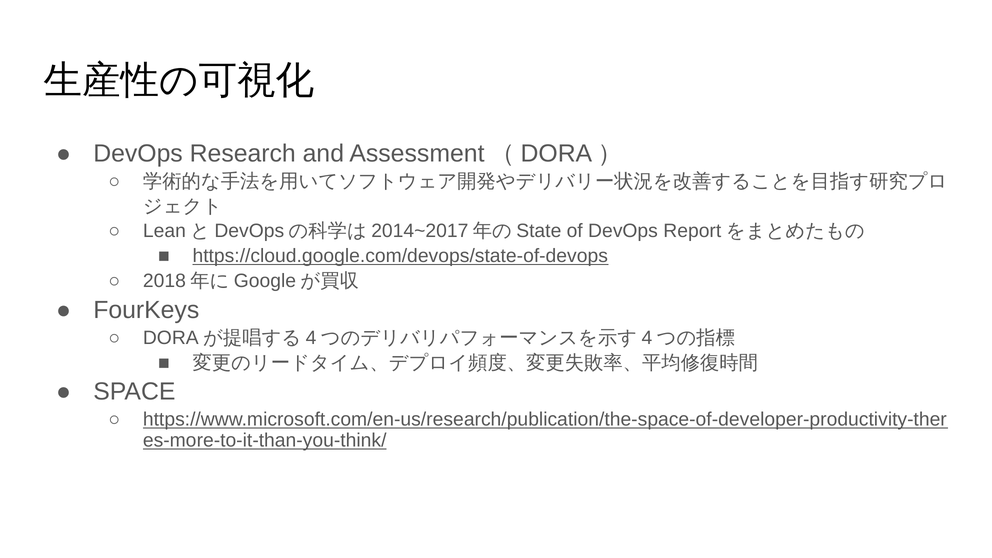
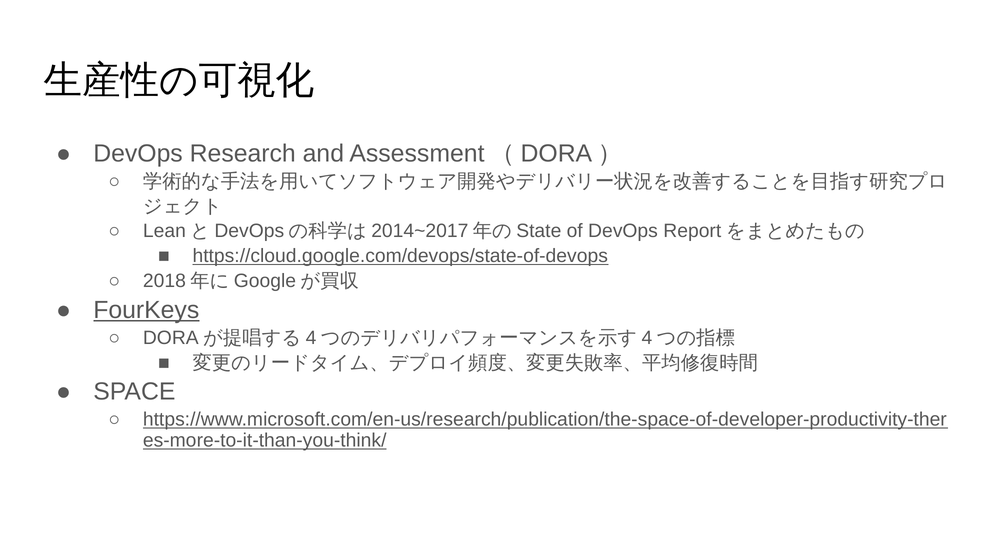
FourKeys underline: none -> present (146, 310)
